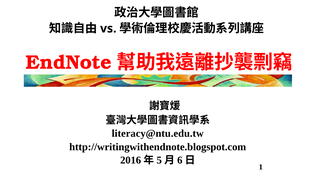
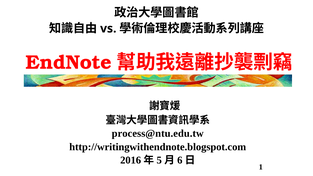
literacy@ntu.edu.tw: literacy@ntu.edu.tw -> process@ntu.edu.tw (158, 134)
